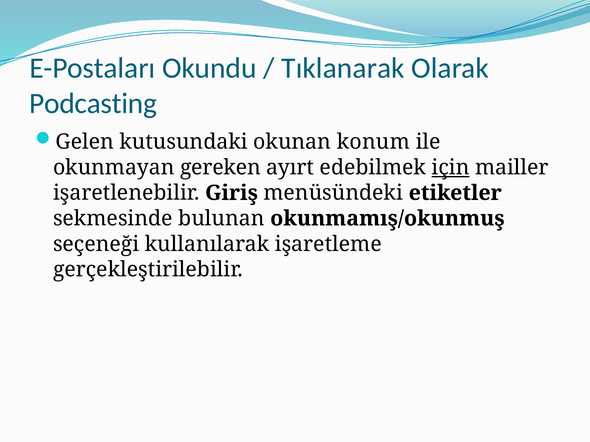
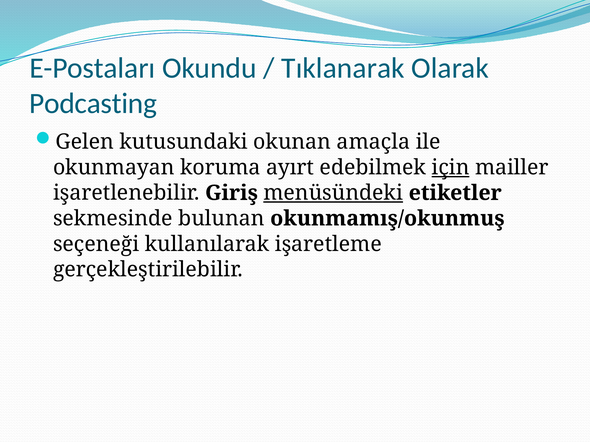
konum: konum -> amaçla (373, 142)
gereken: gereken -> koruma (220, 168)
menüsündeki underline: none -> present (333, 193)
